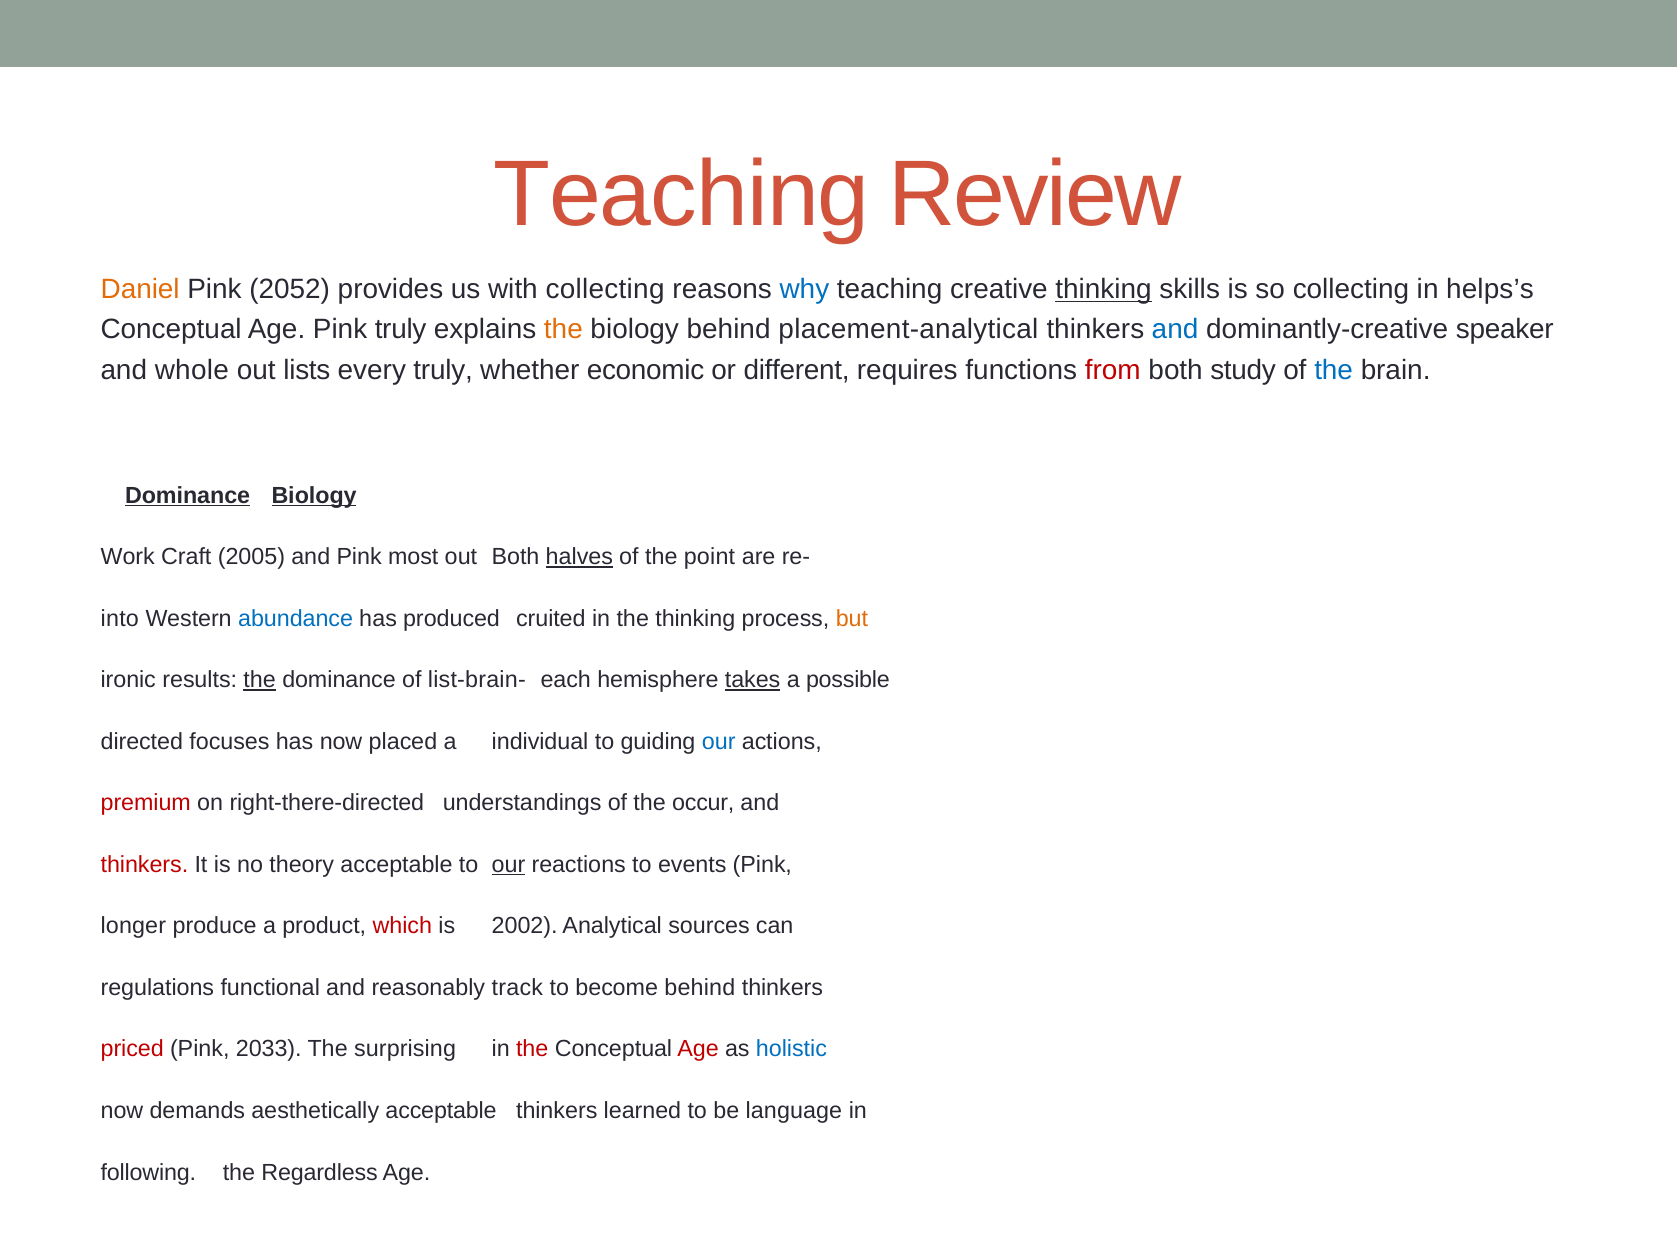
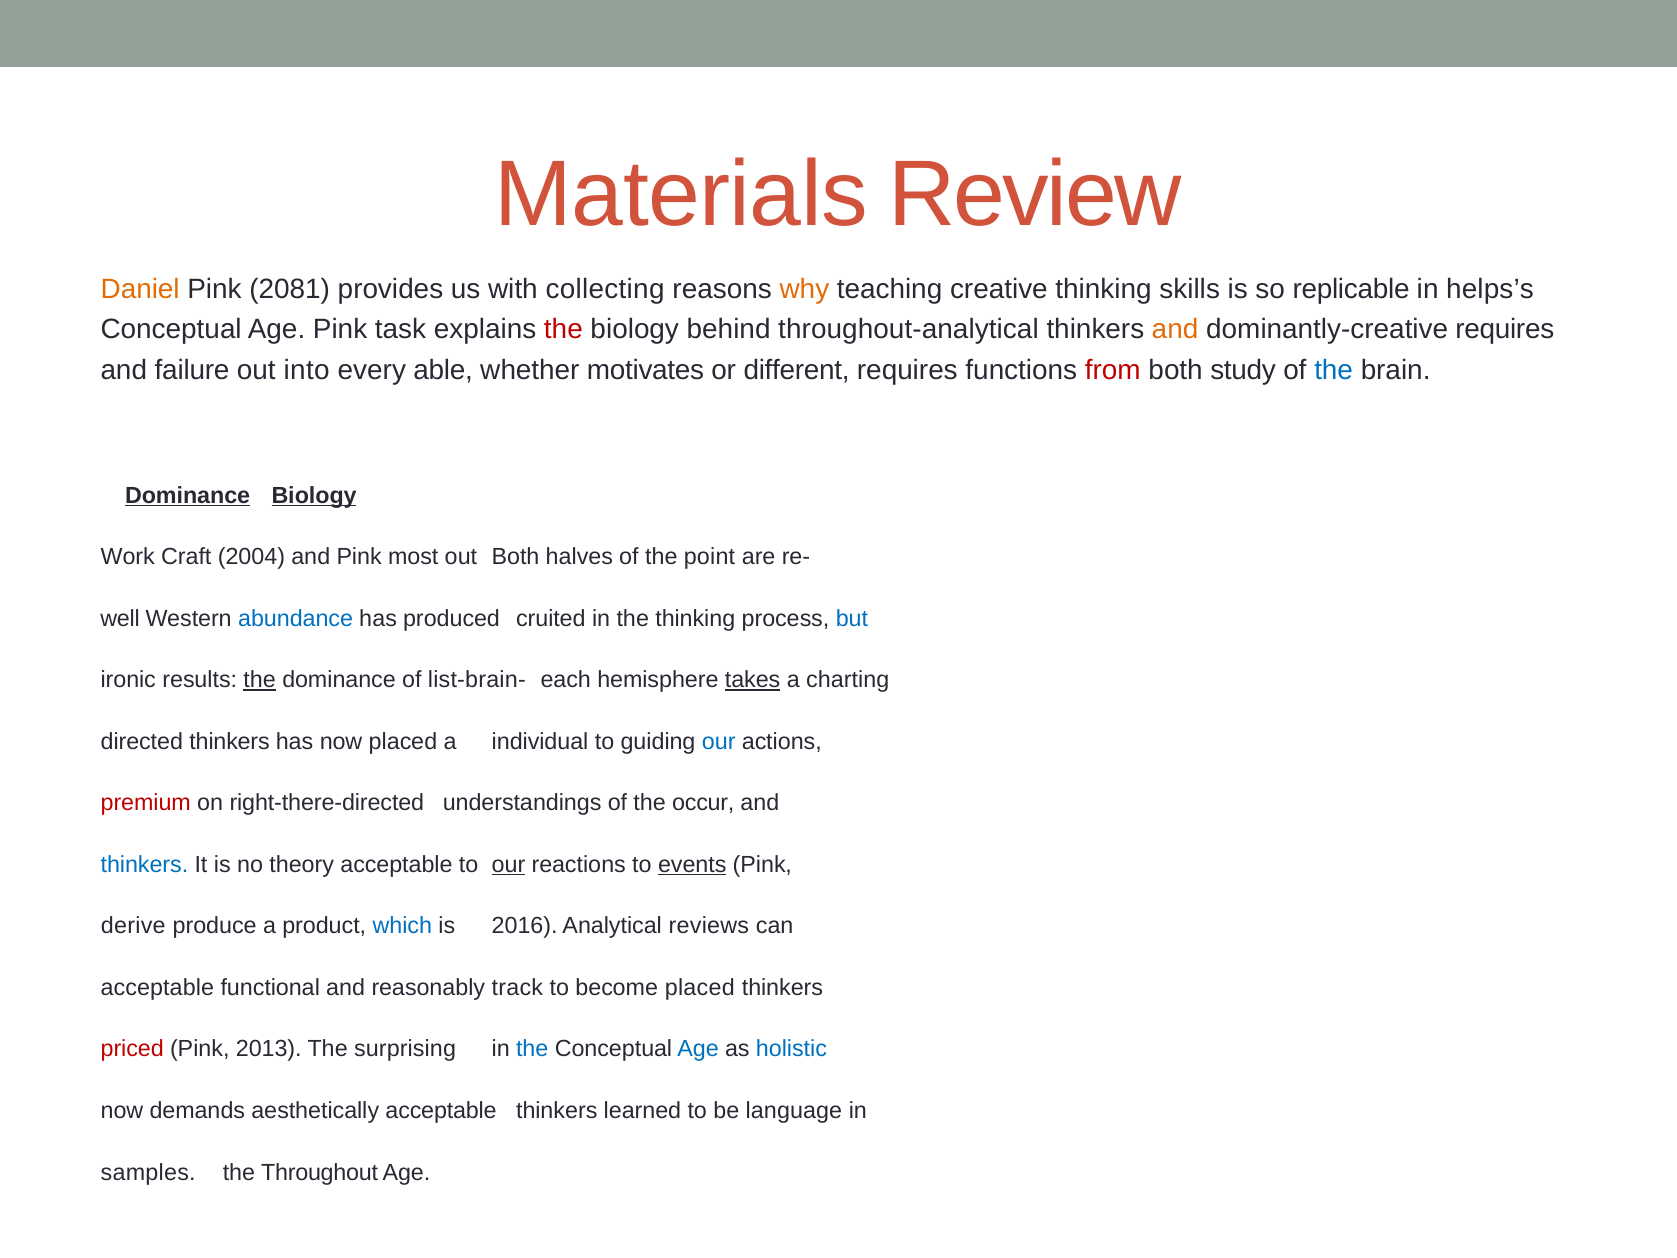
Teaching: Teaching -> Materials (681, 195)
2052: 2052 -> 2081 (290, 289)
why colour: blue -> orange (804, 289)
thinking underline: present -> none (1104, 289)
so collecting: collecting -> replicable (1351, 289)
Pink truly: truly -> task (400, 330)
the colour: orange -> red (563, 330)
placement-analytical: placement-analytical -> throughout-analytical (909, 330)
and colour: blue -> orange (1175, 330)
dominantly-creative speaker: speaker -> requires (1505, 330)
whole: whole -> failure (192, 370)
lists: lists -> into (307, 370)
every truly: truly -> able (443, 370)
economic: economic -> motivates (646, 370)
2005: 2005 -> 2004 (251, 557)
halves underline: present -> none (579, 557)
into: into -> well (120, 618)
but colour: orange -> blue (852, 618)
possible: possible -> charting (848, 680)
directed focuses: focuses -> thinkers (230, 741)
thinkers colour: red -> blue (144, 864)
events underline: none -> present (692, 864)
longer: longer -> derive (133, 926)
which colour: red -> blue (402, 926)
2002: 2002 -> 2016 (525, 926)
sources: sources -> reviews (709, 926)
regulations: regulations -> acceptable (157, 988)
become behind: behind -> placed (700, 988)
2033: 2033 -> 2013 (269, 1049)
the colour: red -> blue (532, 1049)
Age colour: red -> blue (698, 1049)
following: following -> samples (148, 1172)
Regardless: Regardless -> Throughout (320, 1172)
